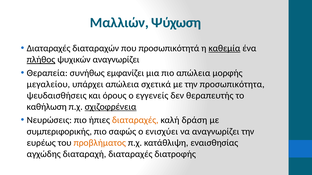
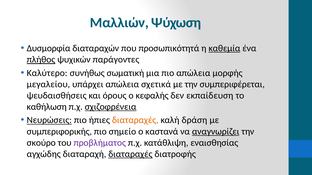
Διαταραχές: Διαταραχές -> Δυσμορφία (49, 48)
ψυχικών αναγνωρίζει: αναγνωρίζει -> παράγοντες (116, 60)
Θεραπεία: Θεραπεία -> Καλύτερο (47, 73)
εμφανίζει: εμφανίζει -> σωματική (125, 73)
προσωπικότητα: προσωπικότητα -> συμπεριφέρεται (232, 84)
εγγενείς: εγγενείς -> κεφαλής (152, 96)
θεραπευτής: θεραπευτής -> εκπαίδευση (210, 96)
Νευρώσεις underline: none -> present (49, 120)
σαφώς: σαφώς -> σημείο (122, 132)
ενισχύει: ενισχύει -> καστανά (162, 132)
αναγνωρίζει underline: none -> present (216, 132)
ευρέως: ευρέως -> σκούρο (41, 143)
προβλήματος colour: orange -> purple (100, 143)
διαταραχές underline: none -> present (130, 154)
